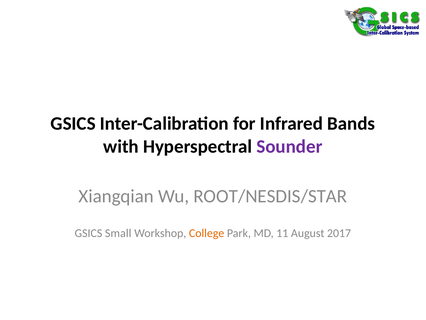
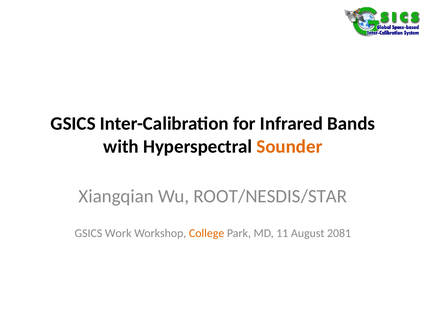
Sounder colour: purple -> orange (289, 146)
Small: Small -> Work (118, 233)
2017: 2017 -> 2081 (339, 233)
